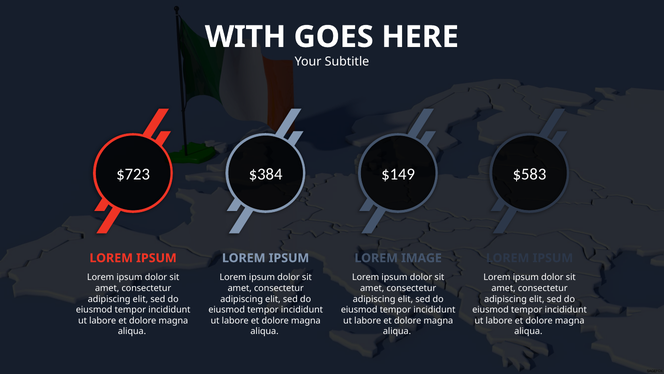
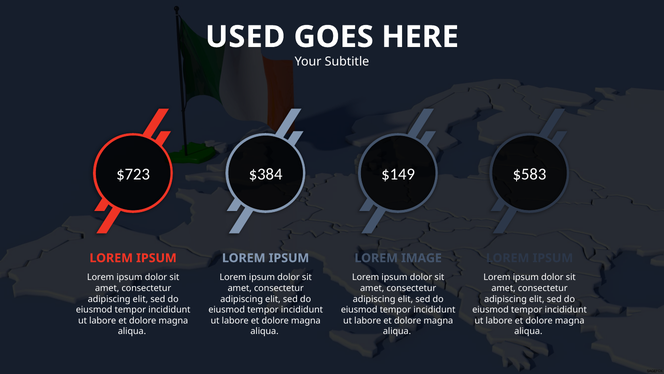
WITH: WITH -> USED (245, 37)
